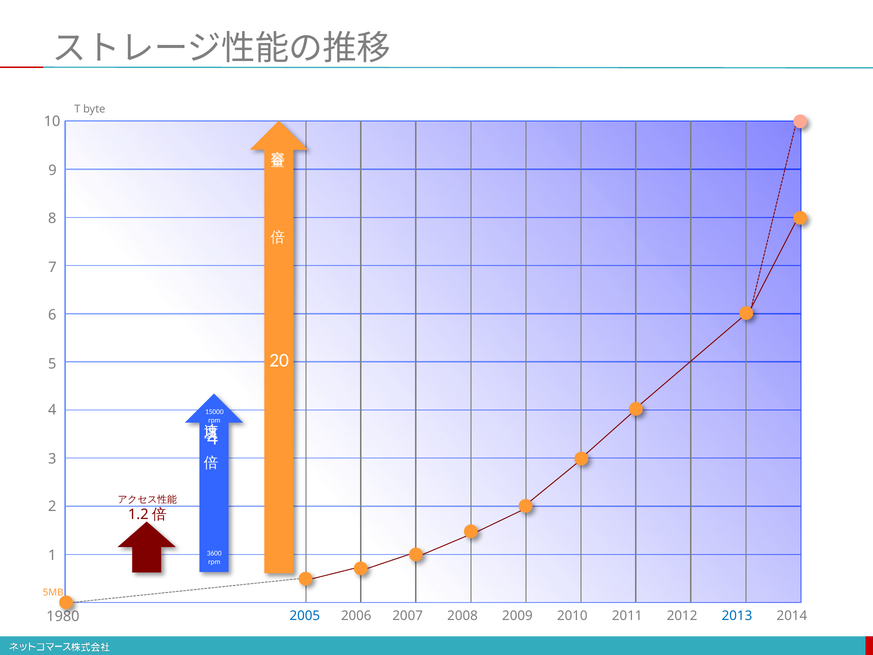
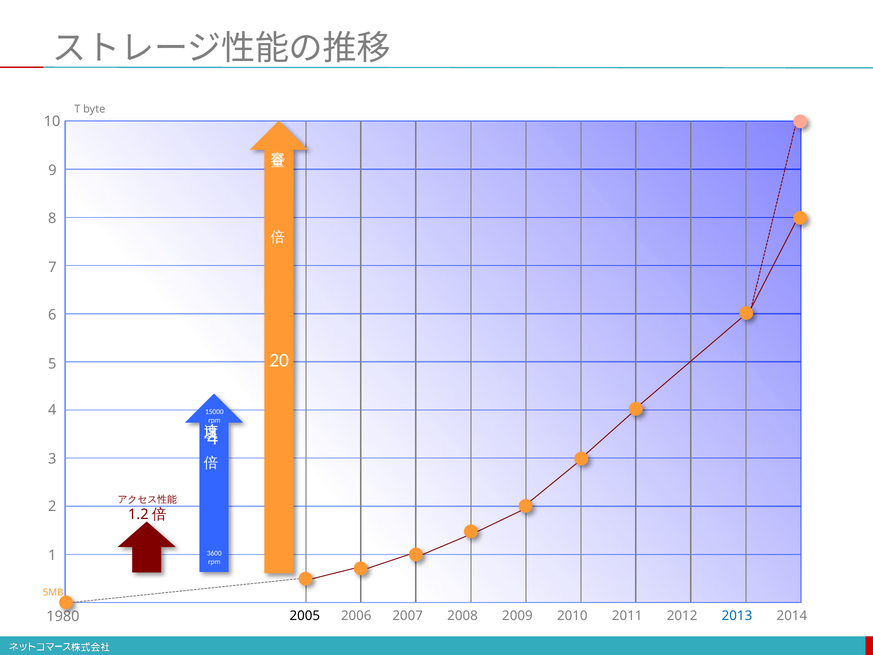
2005 colour: blue -> black (305, 616)
